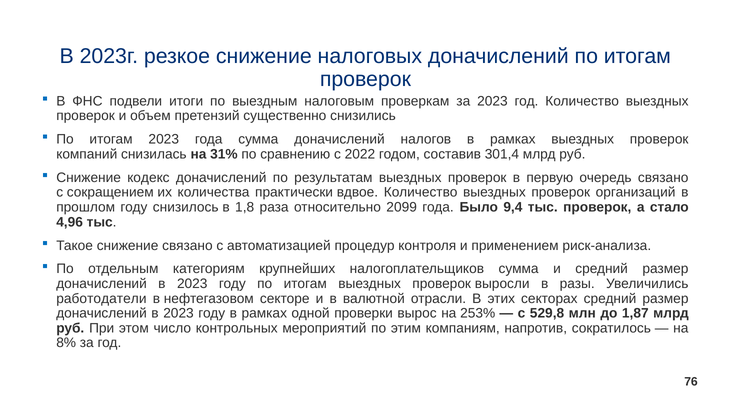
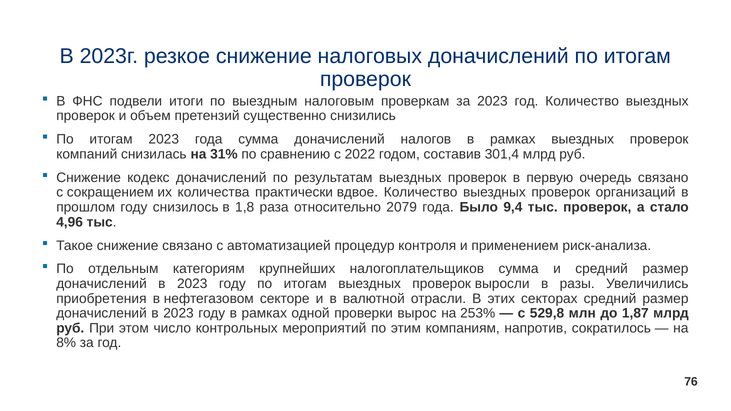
2099: 2099 -> 2079 (402, 207)
работодатели: работодатели -> приобретения (101, 299)
